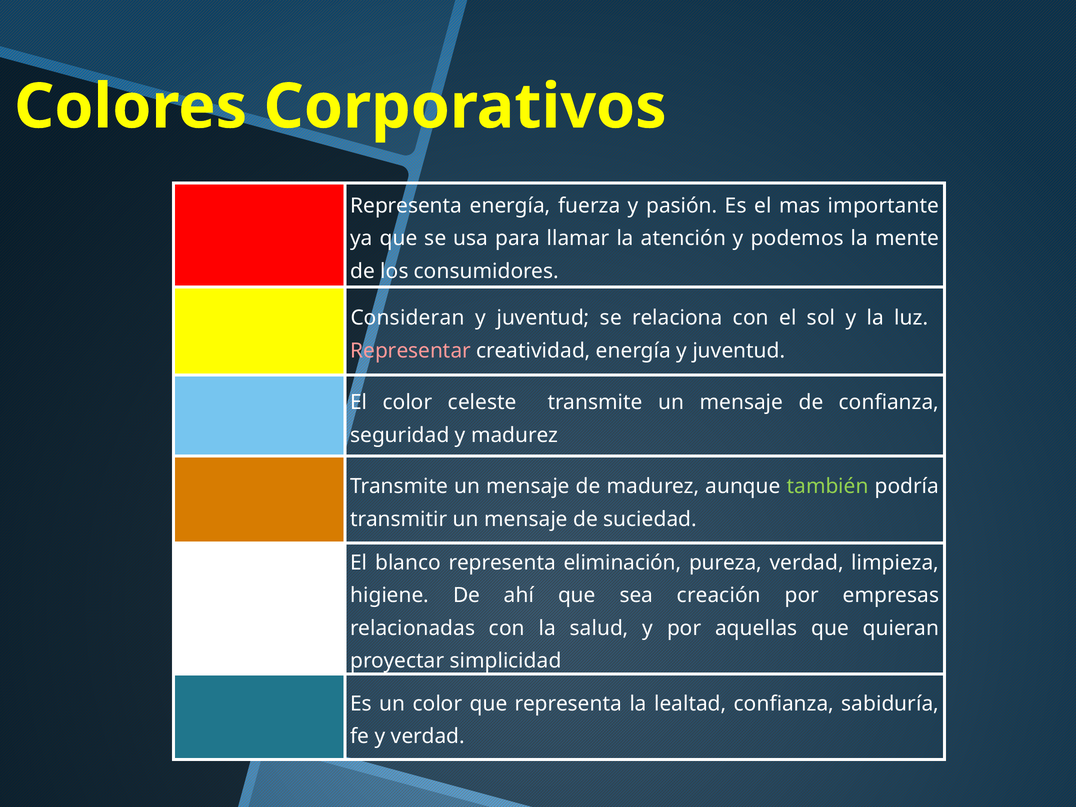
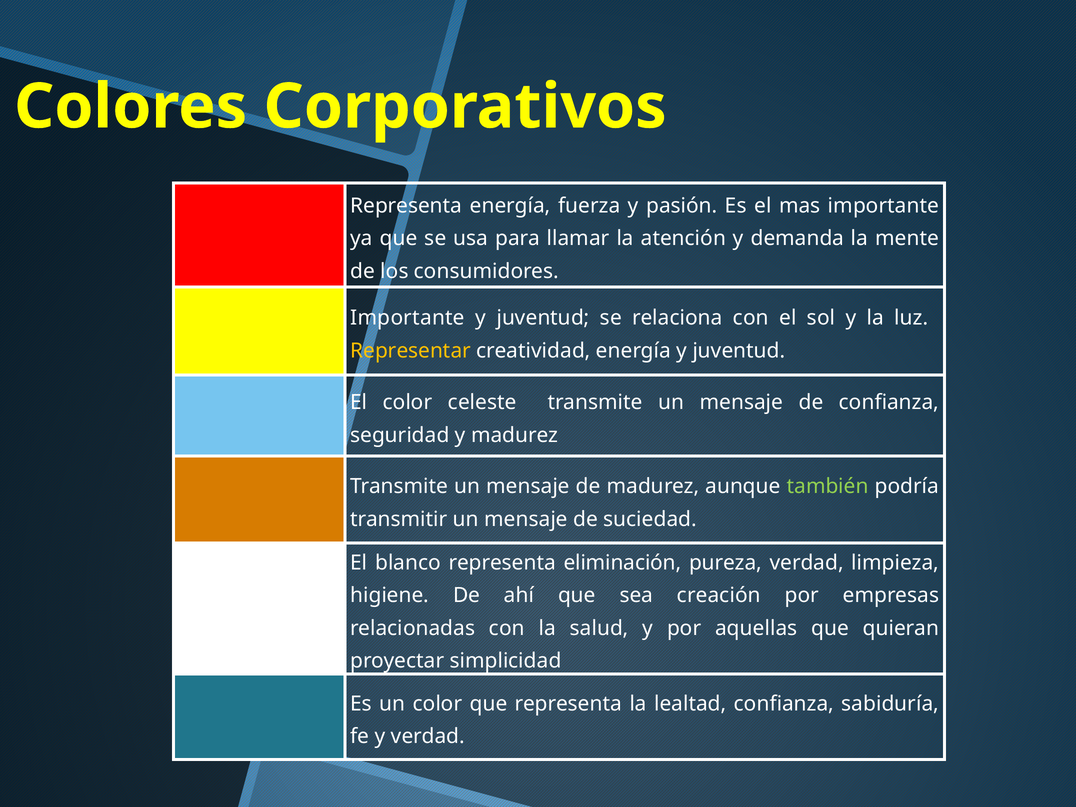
podemos: podemos -> demanda (797, 238)
Consideran: Consideran -> Importante (408, 318)
Representar colour: pink -> yellow (411, 351)
